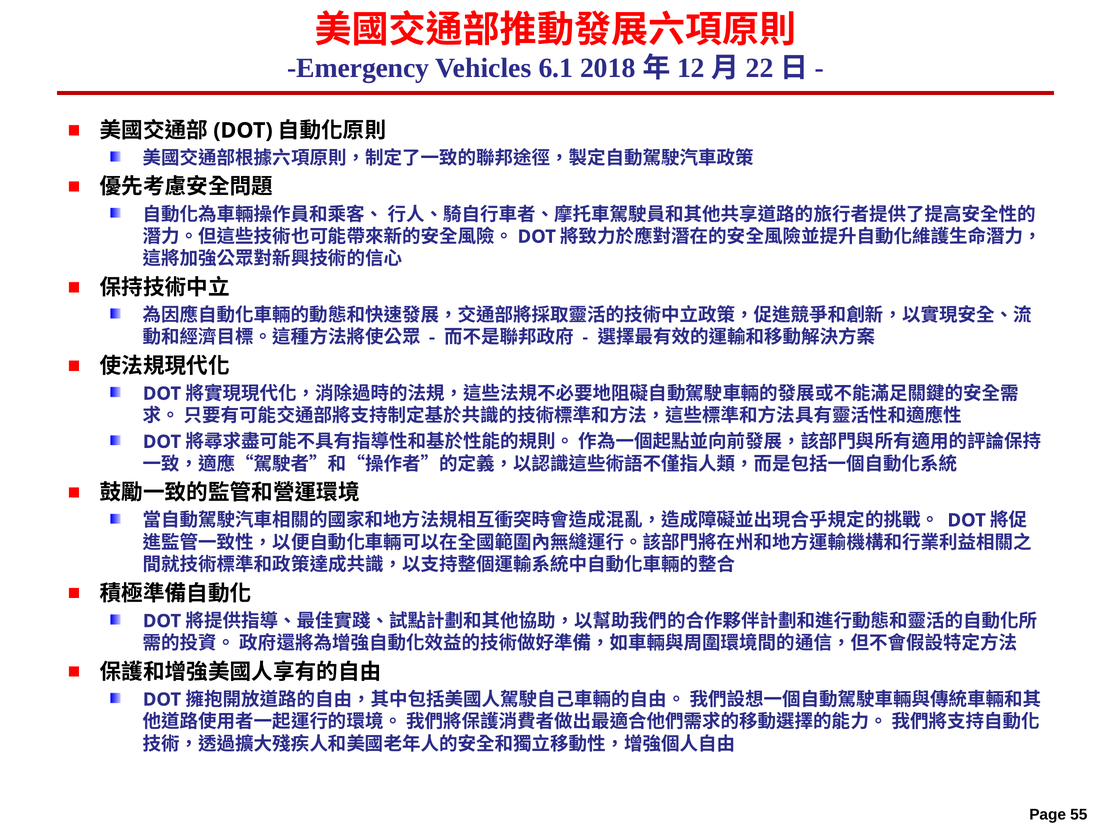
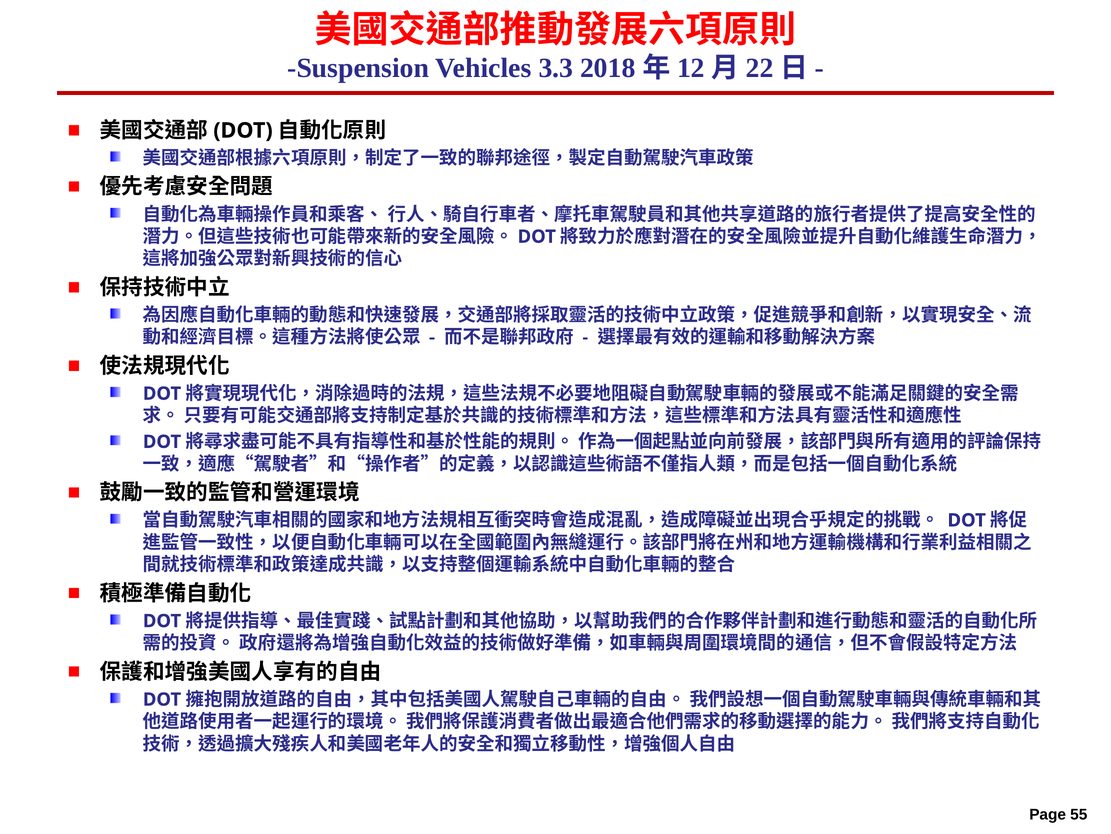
Emergency: Emergency -> Suspension (358, 68)
6.1: 6.1 -> 3.3 (556, 68)
